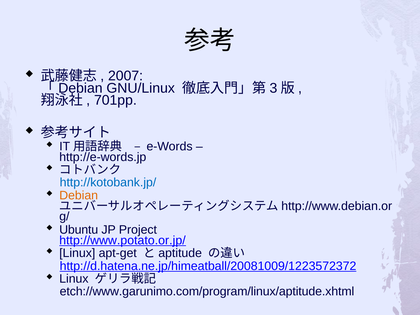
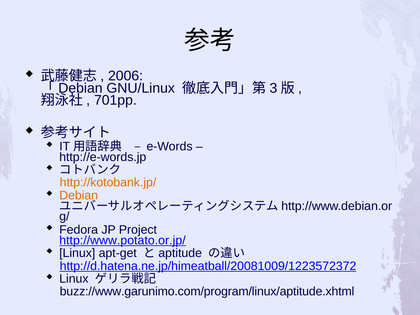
2007: 2007 -> 2006 (126, 76)
http://kotobank.jp/ colour: blue -> orange (108, 183)
Ubuntu: Ubuntu -> Fedora (79, 230)
etch://www.garunimo.com/program/linux/aptitude.xhtml: etch://www.garunimo.com/program/linux/aptitude.xhtml -> buzz://www.garunimo.com/program/linux/aptitude.xhtml (207, 292)
